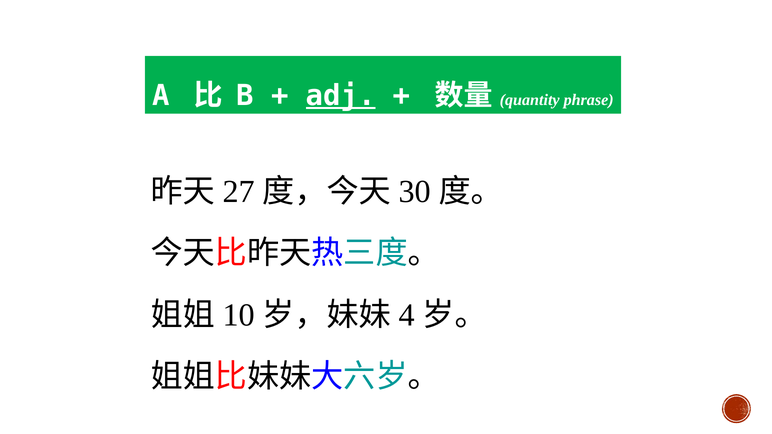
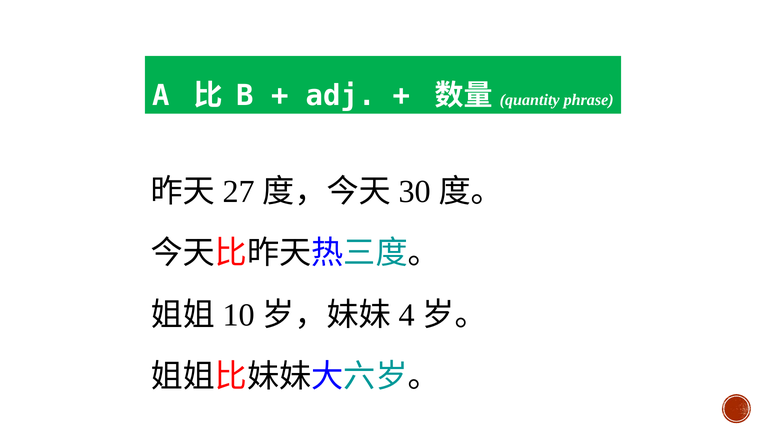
adj underline: present -> none (341, 96)
